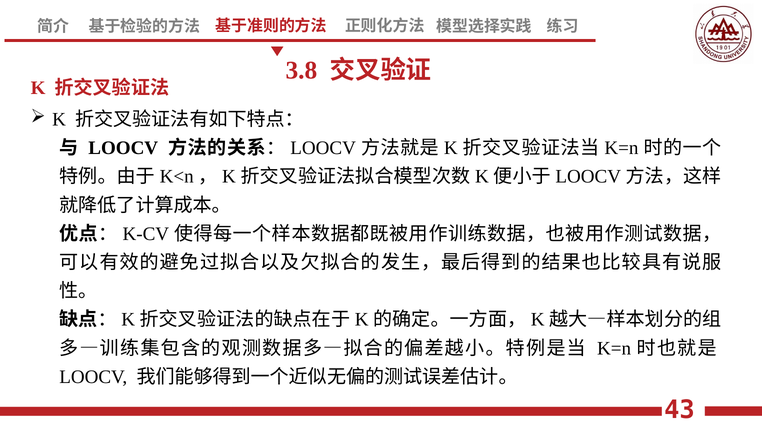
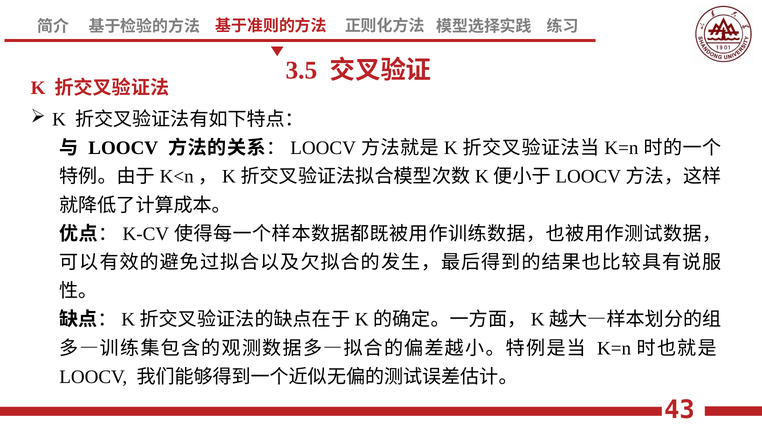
3.8: 3.8 -> 3.5 (301, 70)
